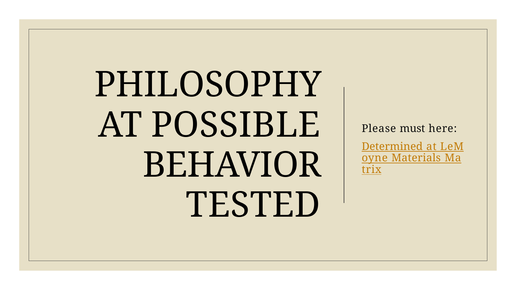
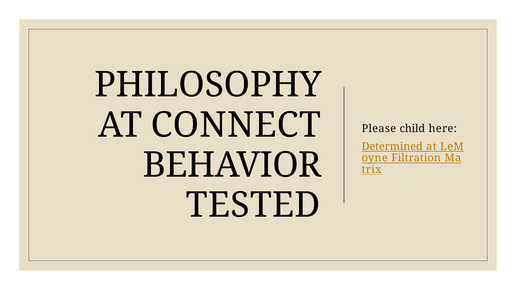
POSSIBLE: POSSIBLE -> CONNECT (236, 125)
must: must -> child (412, 129)
Materials: Materials -> Filtration (416, 158)
